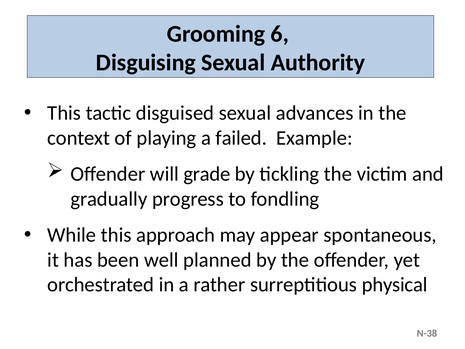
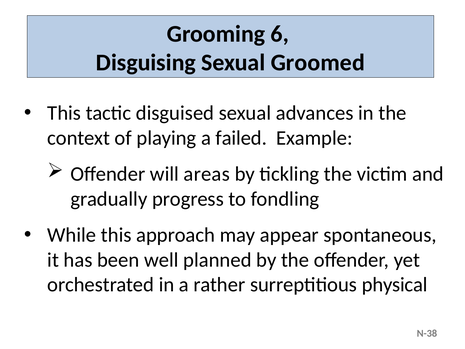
Authority: Authority -> Groomed (318, 63)
grade: grade -> areas (207, 174)
